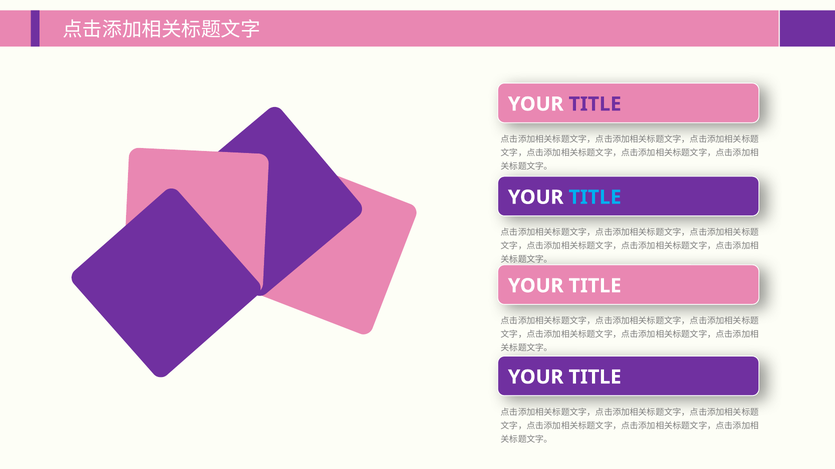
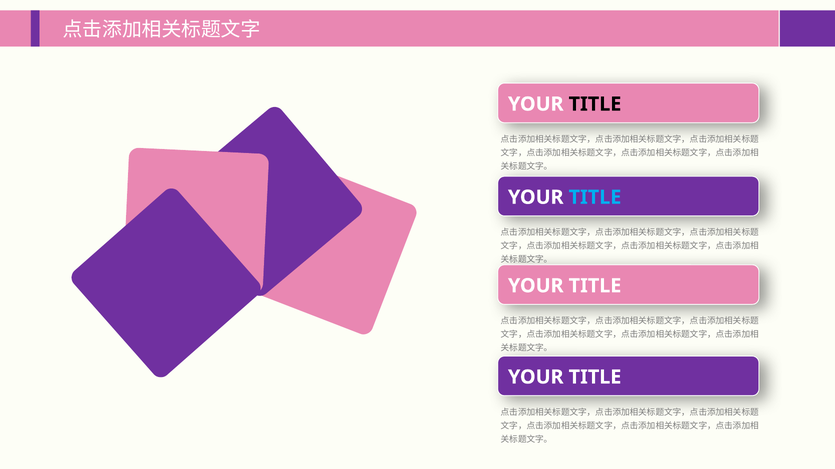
TITLE colour: purple -> black (595, 104)
